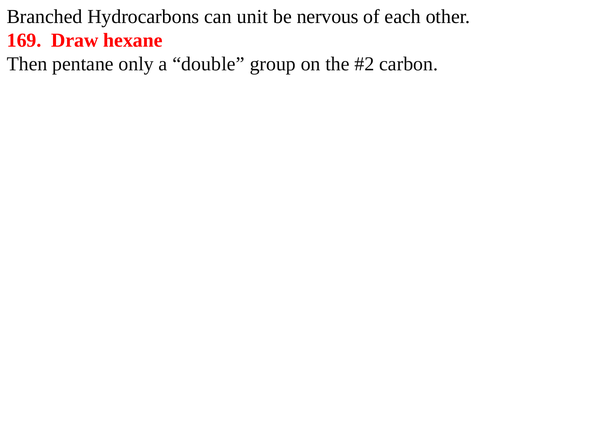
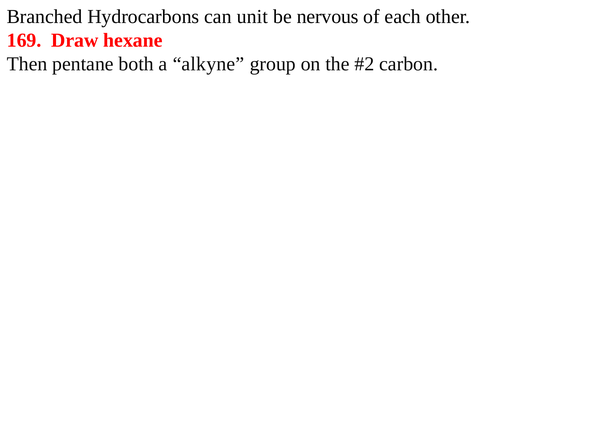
only: only -> both (136, 64)
double: double -> alkyne (208, 64)
